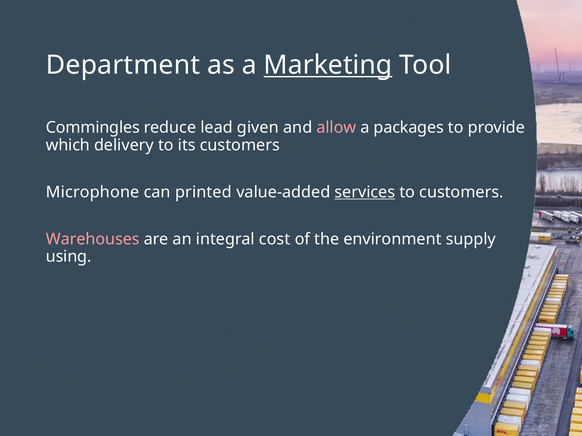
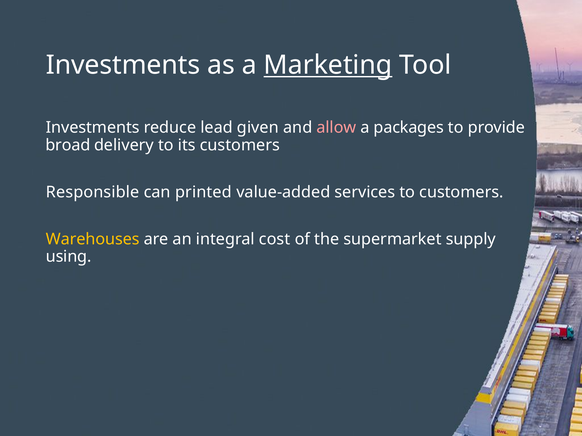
Department: Department -> Investments (123, 65)
Commingles: Commingles -> Investments (93, 128)
which: which -> broad (68, 145)
Microphone: Microphone -> Responsible (93, 192)
services underline: present -> none (365, 192)
Warehouses colour: pink -> yellow (93, 239)
environment: environment -> supermarket (393, 239)
